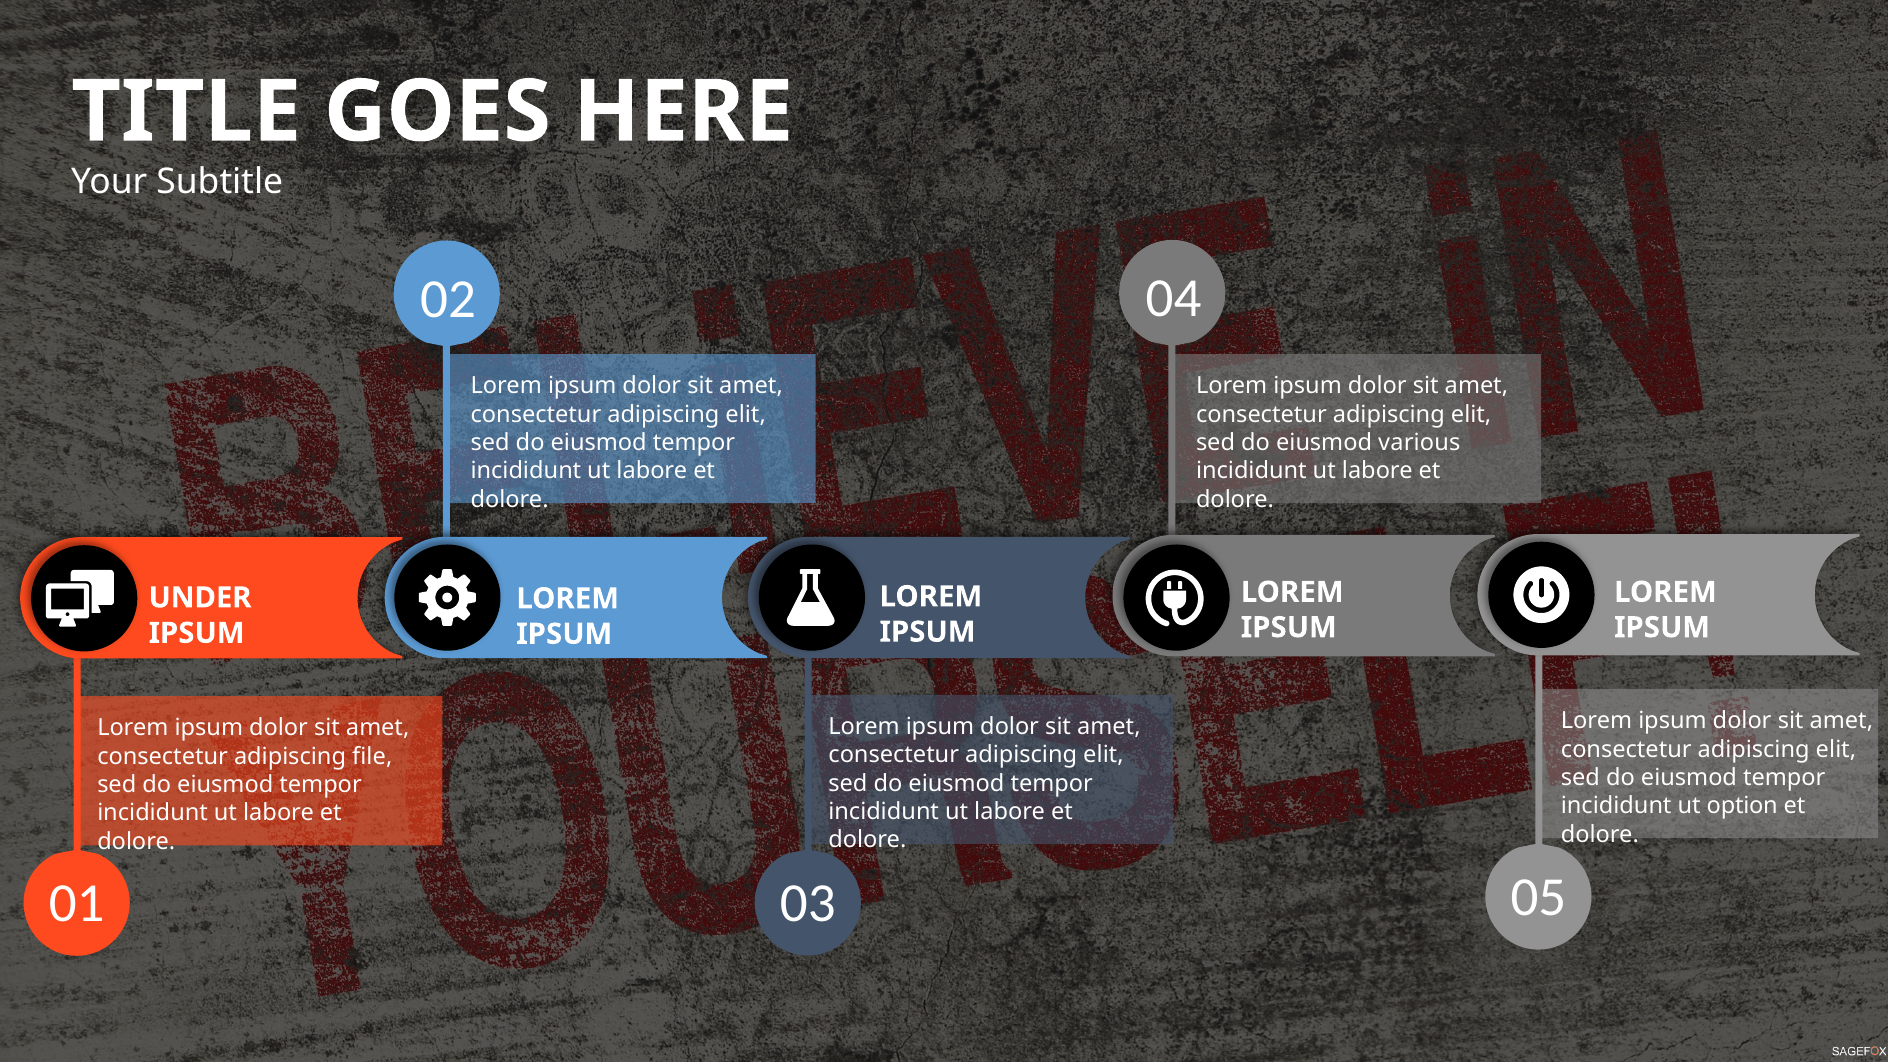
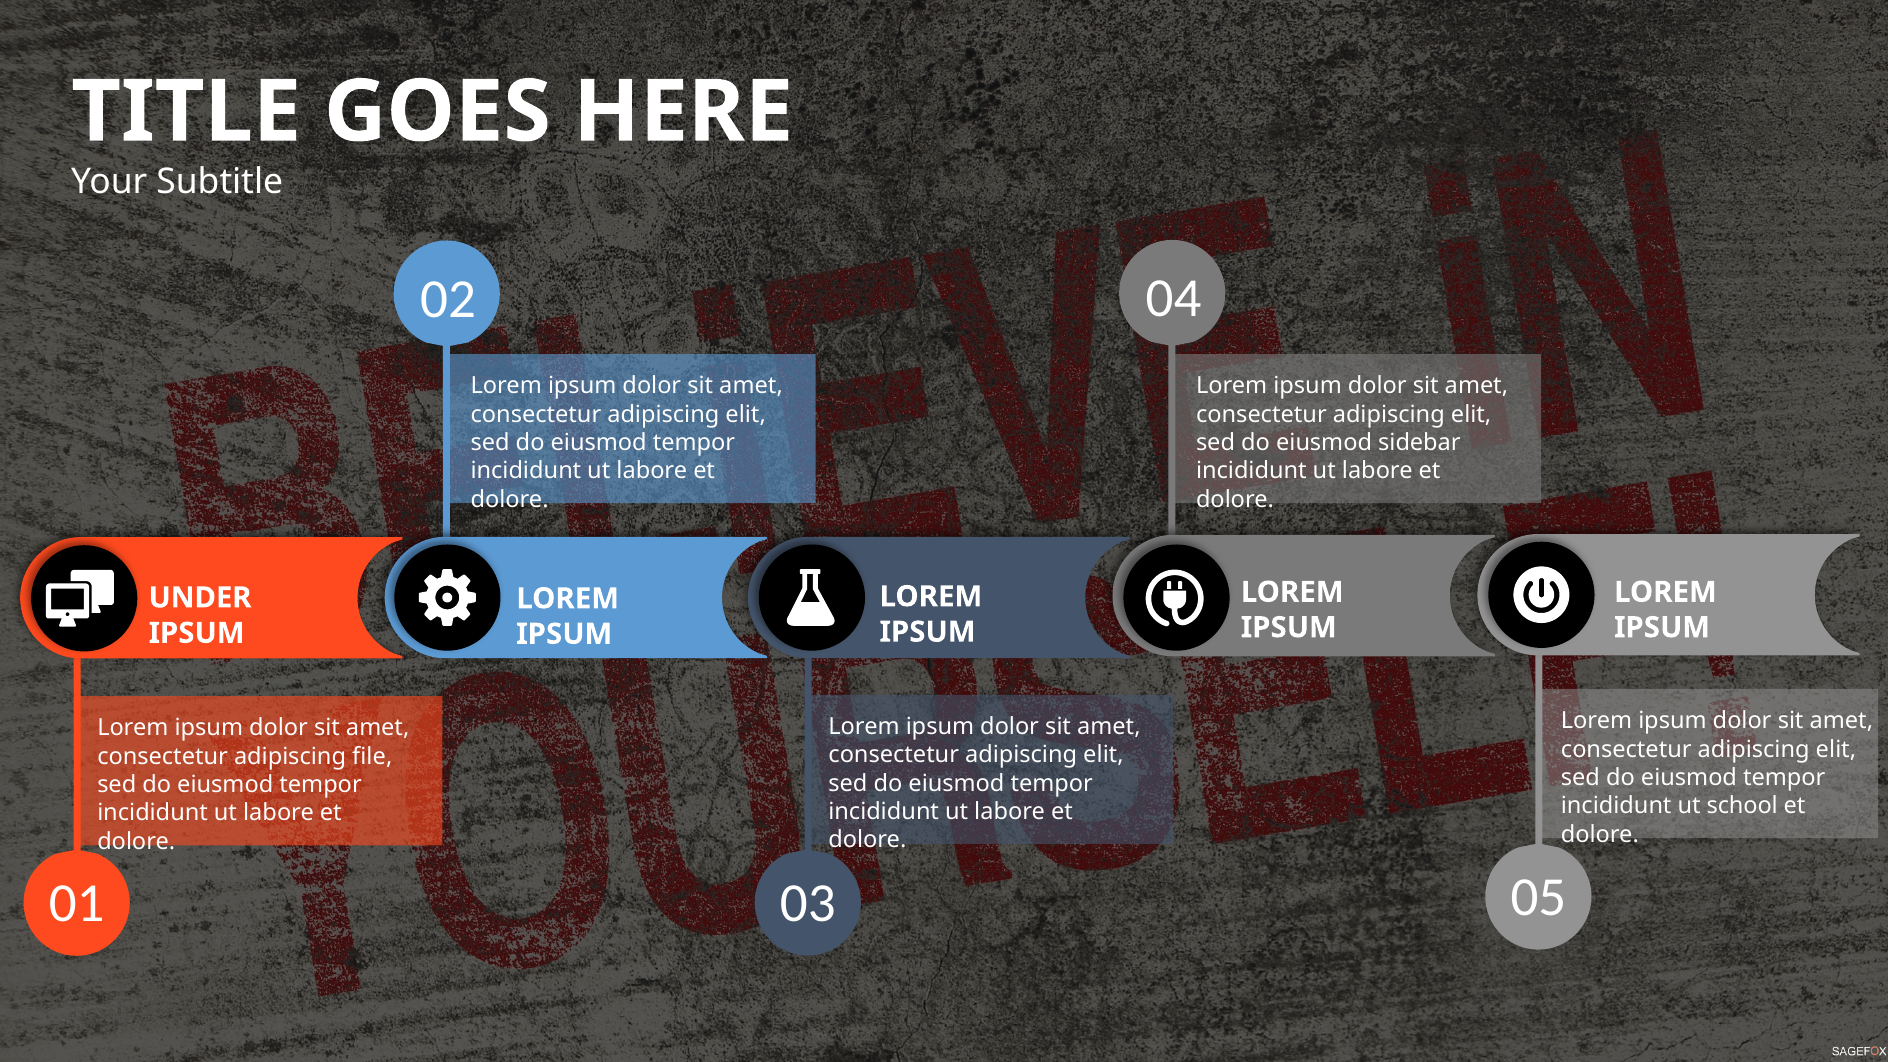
various: various -> sidebar (1419, 443)
option: option -> school (1742, 806)
